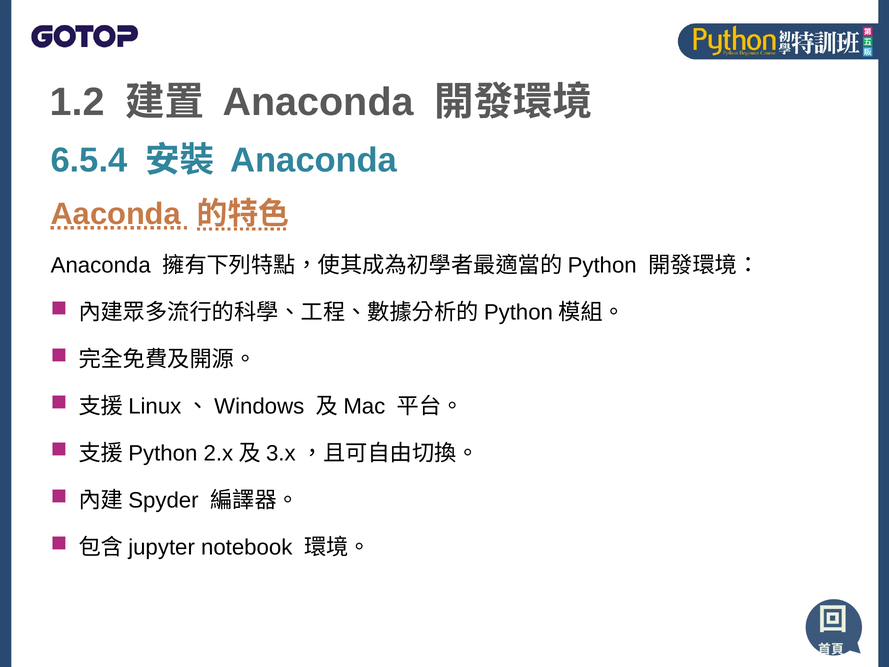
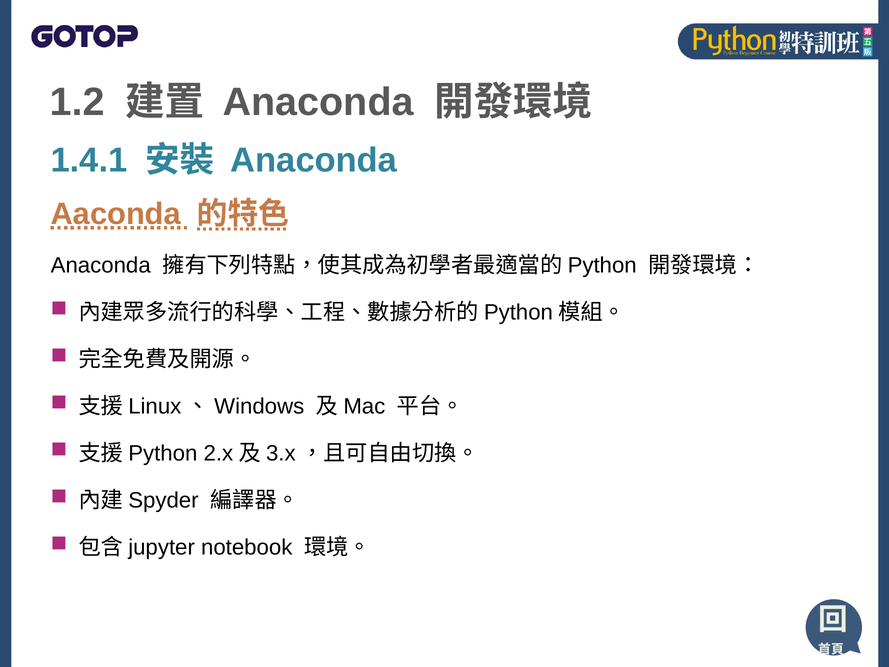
6.5.4: 6.5.4 -> 1.4.1 (89, 160)
